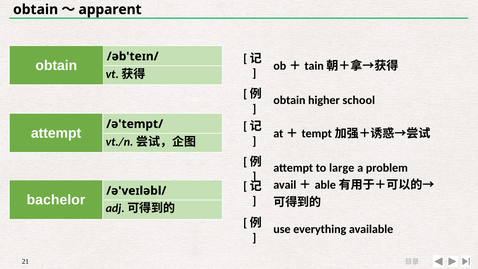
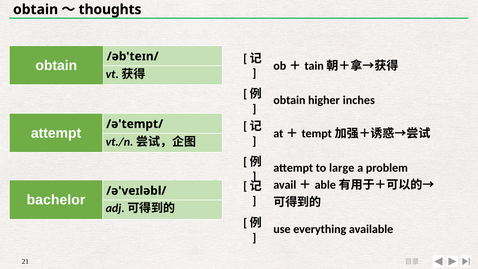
apparent: apparent -> thoughts (110, 9)
school: school -> inches (359, 100)
